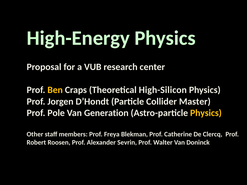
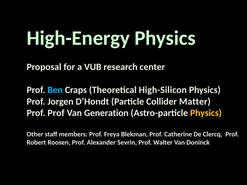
Ben colour: yellow -> light blue (55, 90)
Master: Master -> Matter (195, 102)
Prof Pole: Pole -> Prof (56, 113)
